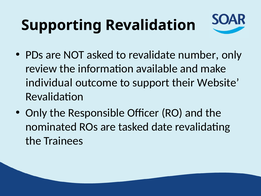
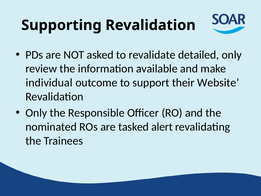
number: number -> detailed (199, 55)
date: date -> alert (162, 127)
